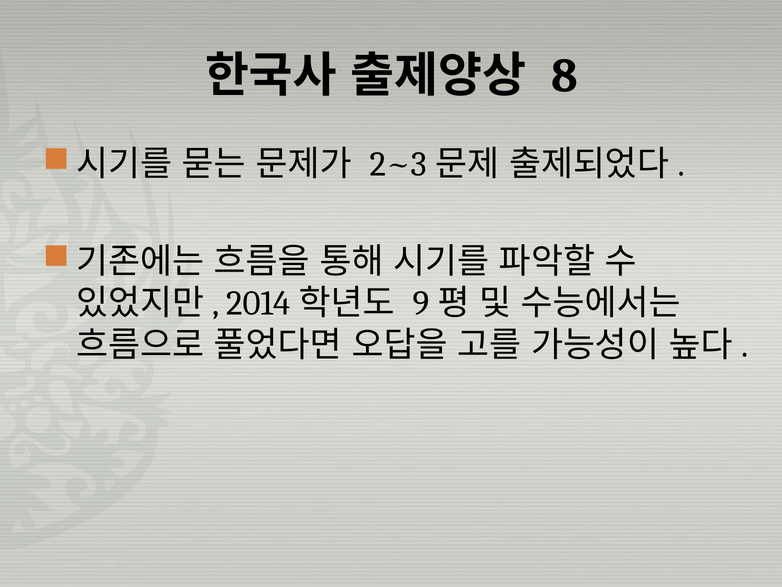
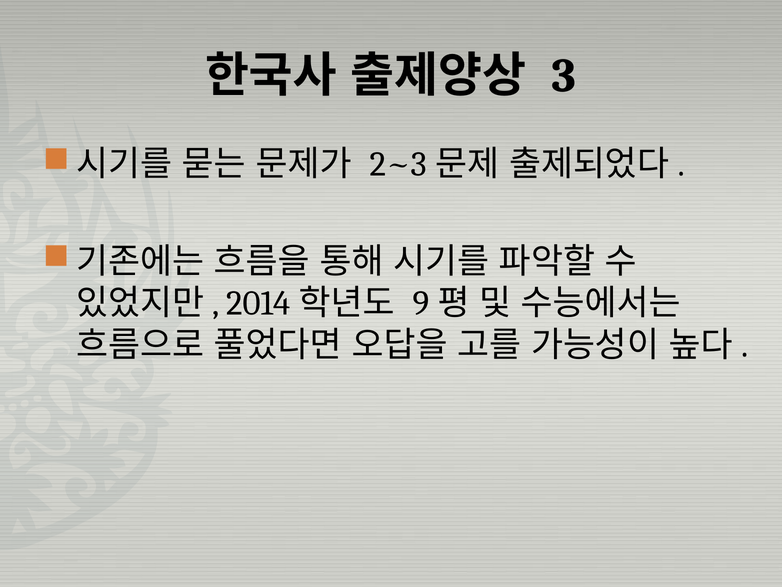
8: 8 -> 3 (564, 76)
